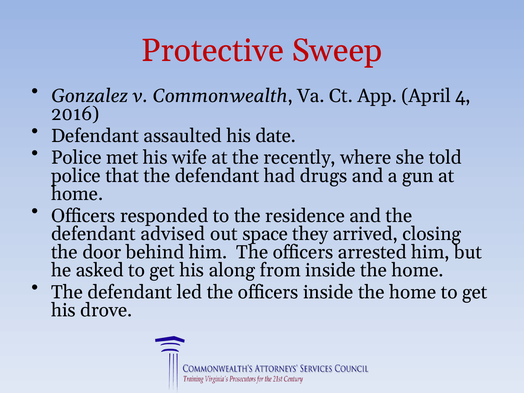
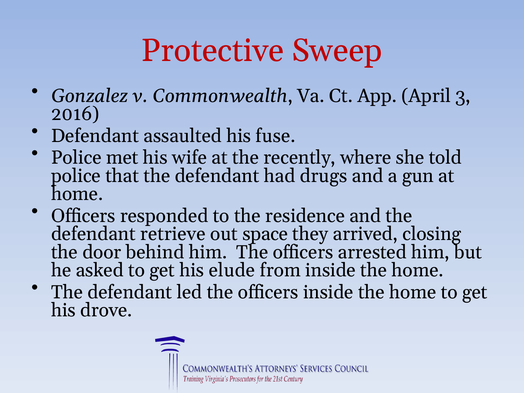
4: 4 -> 3 (463, 96)
date: date -> fuse (276, 136)
advised: advised -> retrieve (173, 234)
along: along -> elude (232, 270)
